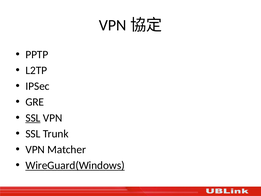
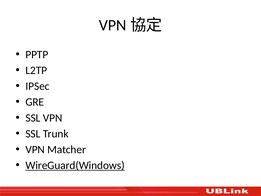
SSL underline: present -> none (33, 118)
